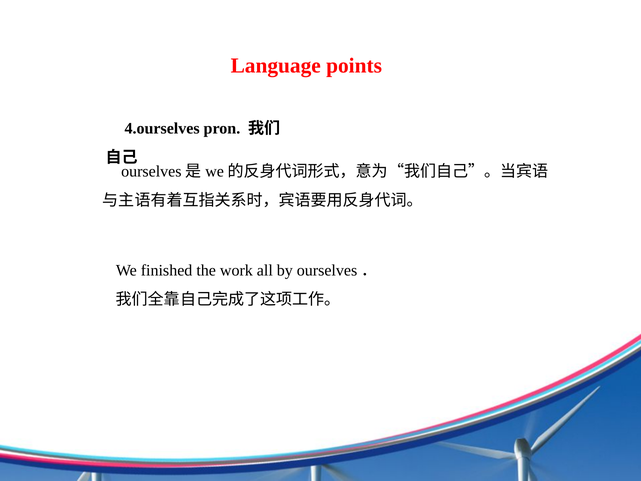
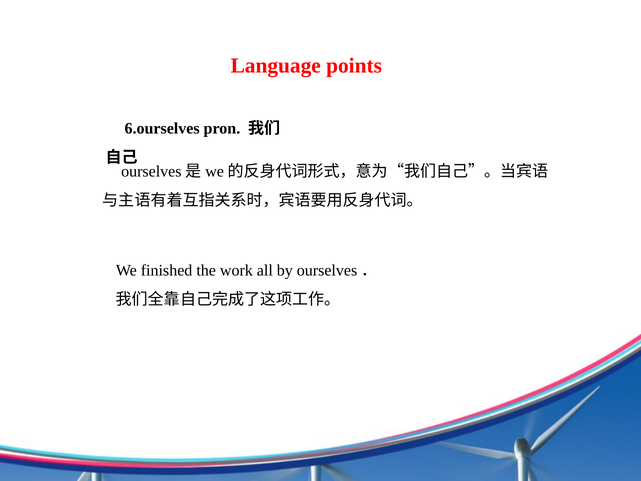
4.ourselves: 4.ourselves -> 6.ourselves (162, 129)
